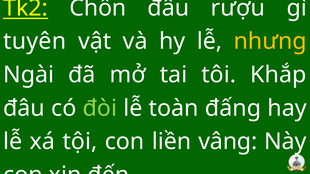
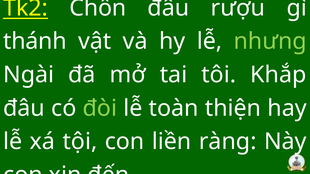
tuyên: tuyên -> thánh (35, 41)
nhưng colour: yellow -> light green (270, 41)
đấng: đấng -> thiện (233, 108)
vâng: vâng -> ràng (228, 142)
